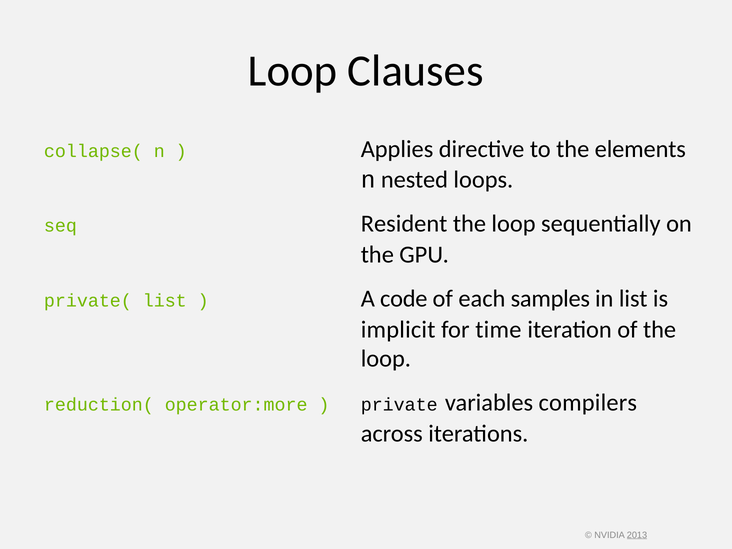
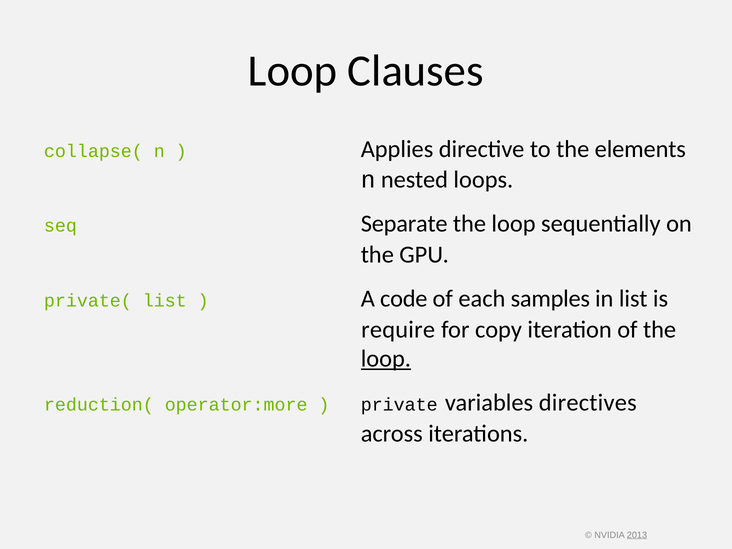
Resident: Resident -> Separate (404, 224)
implicit: implicit -> require (398, 330)
time: time -> copy (498, 330)
loop underline: none -> present (386, 359)
compilers: compilers -> directives (588, 403)
